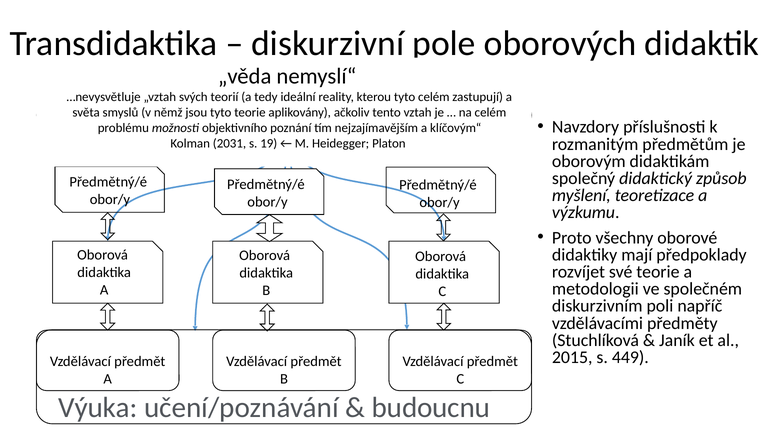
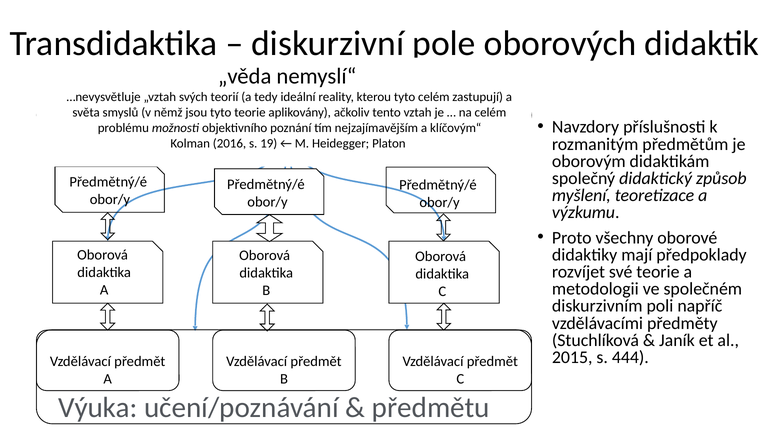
2031: 2031 -> 2016 (230, 144)
449: 449 -> 444 (630, 358)
budoucnu: budoucnu -> předmětu (431, 408)
